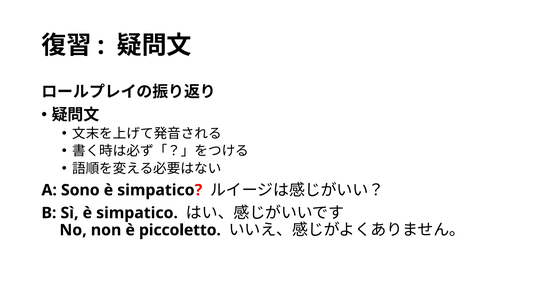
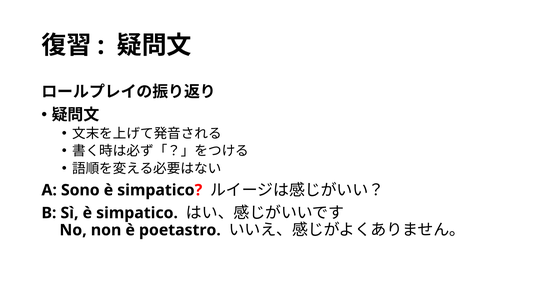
piccoletto: piccoletto -> poetastro (180, 230)
